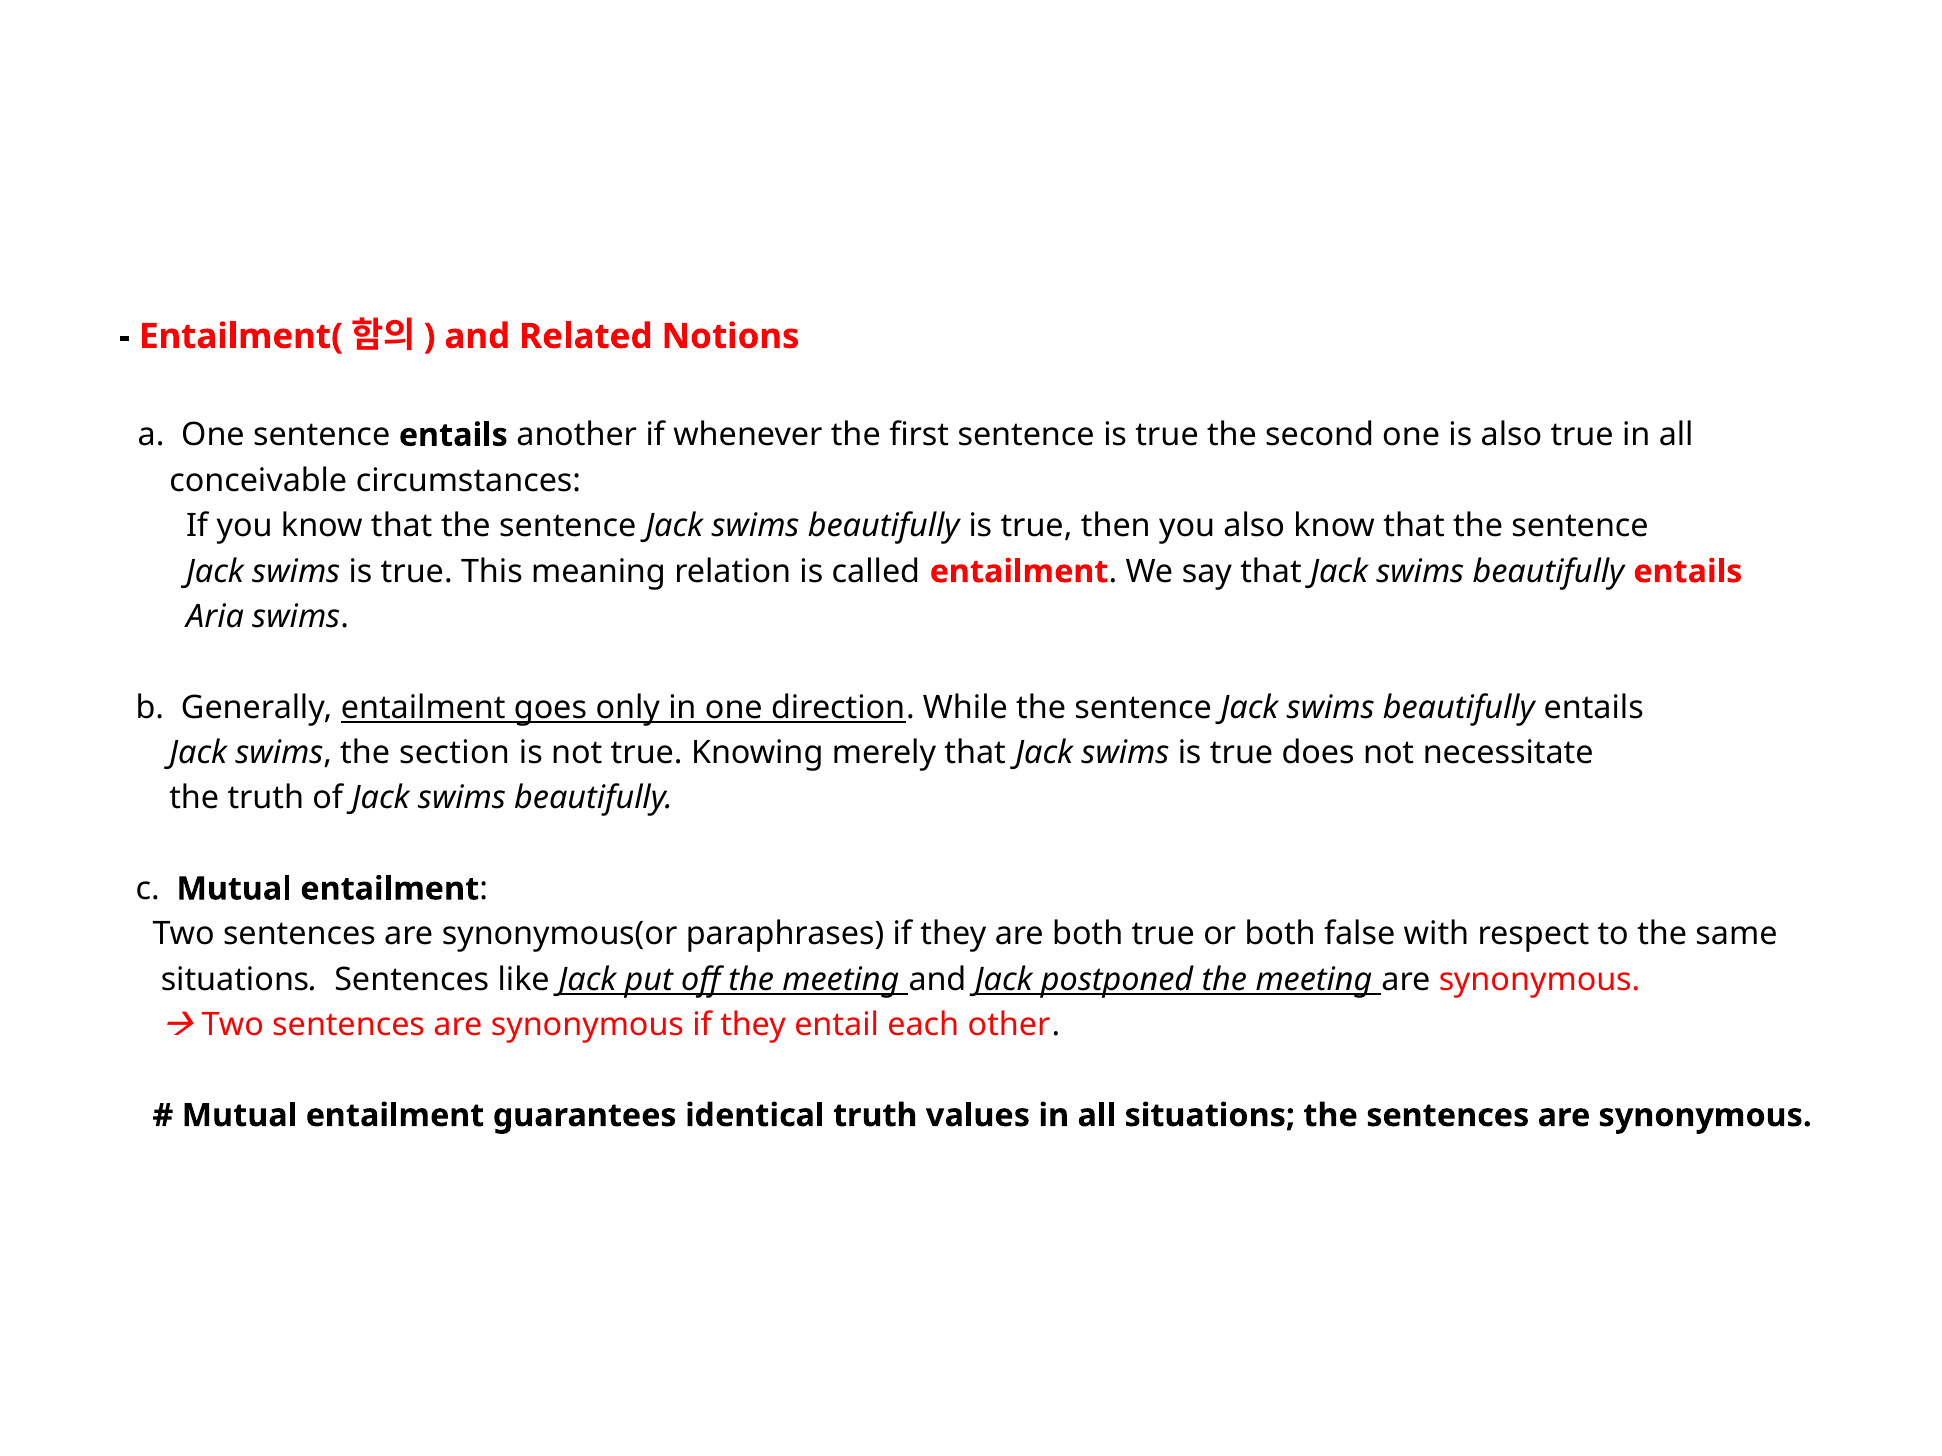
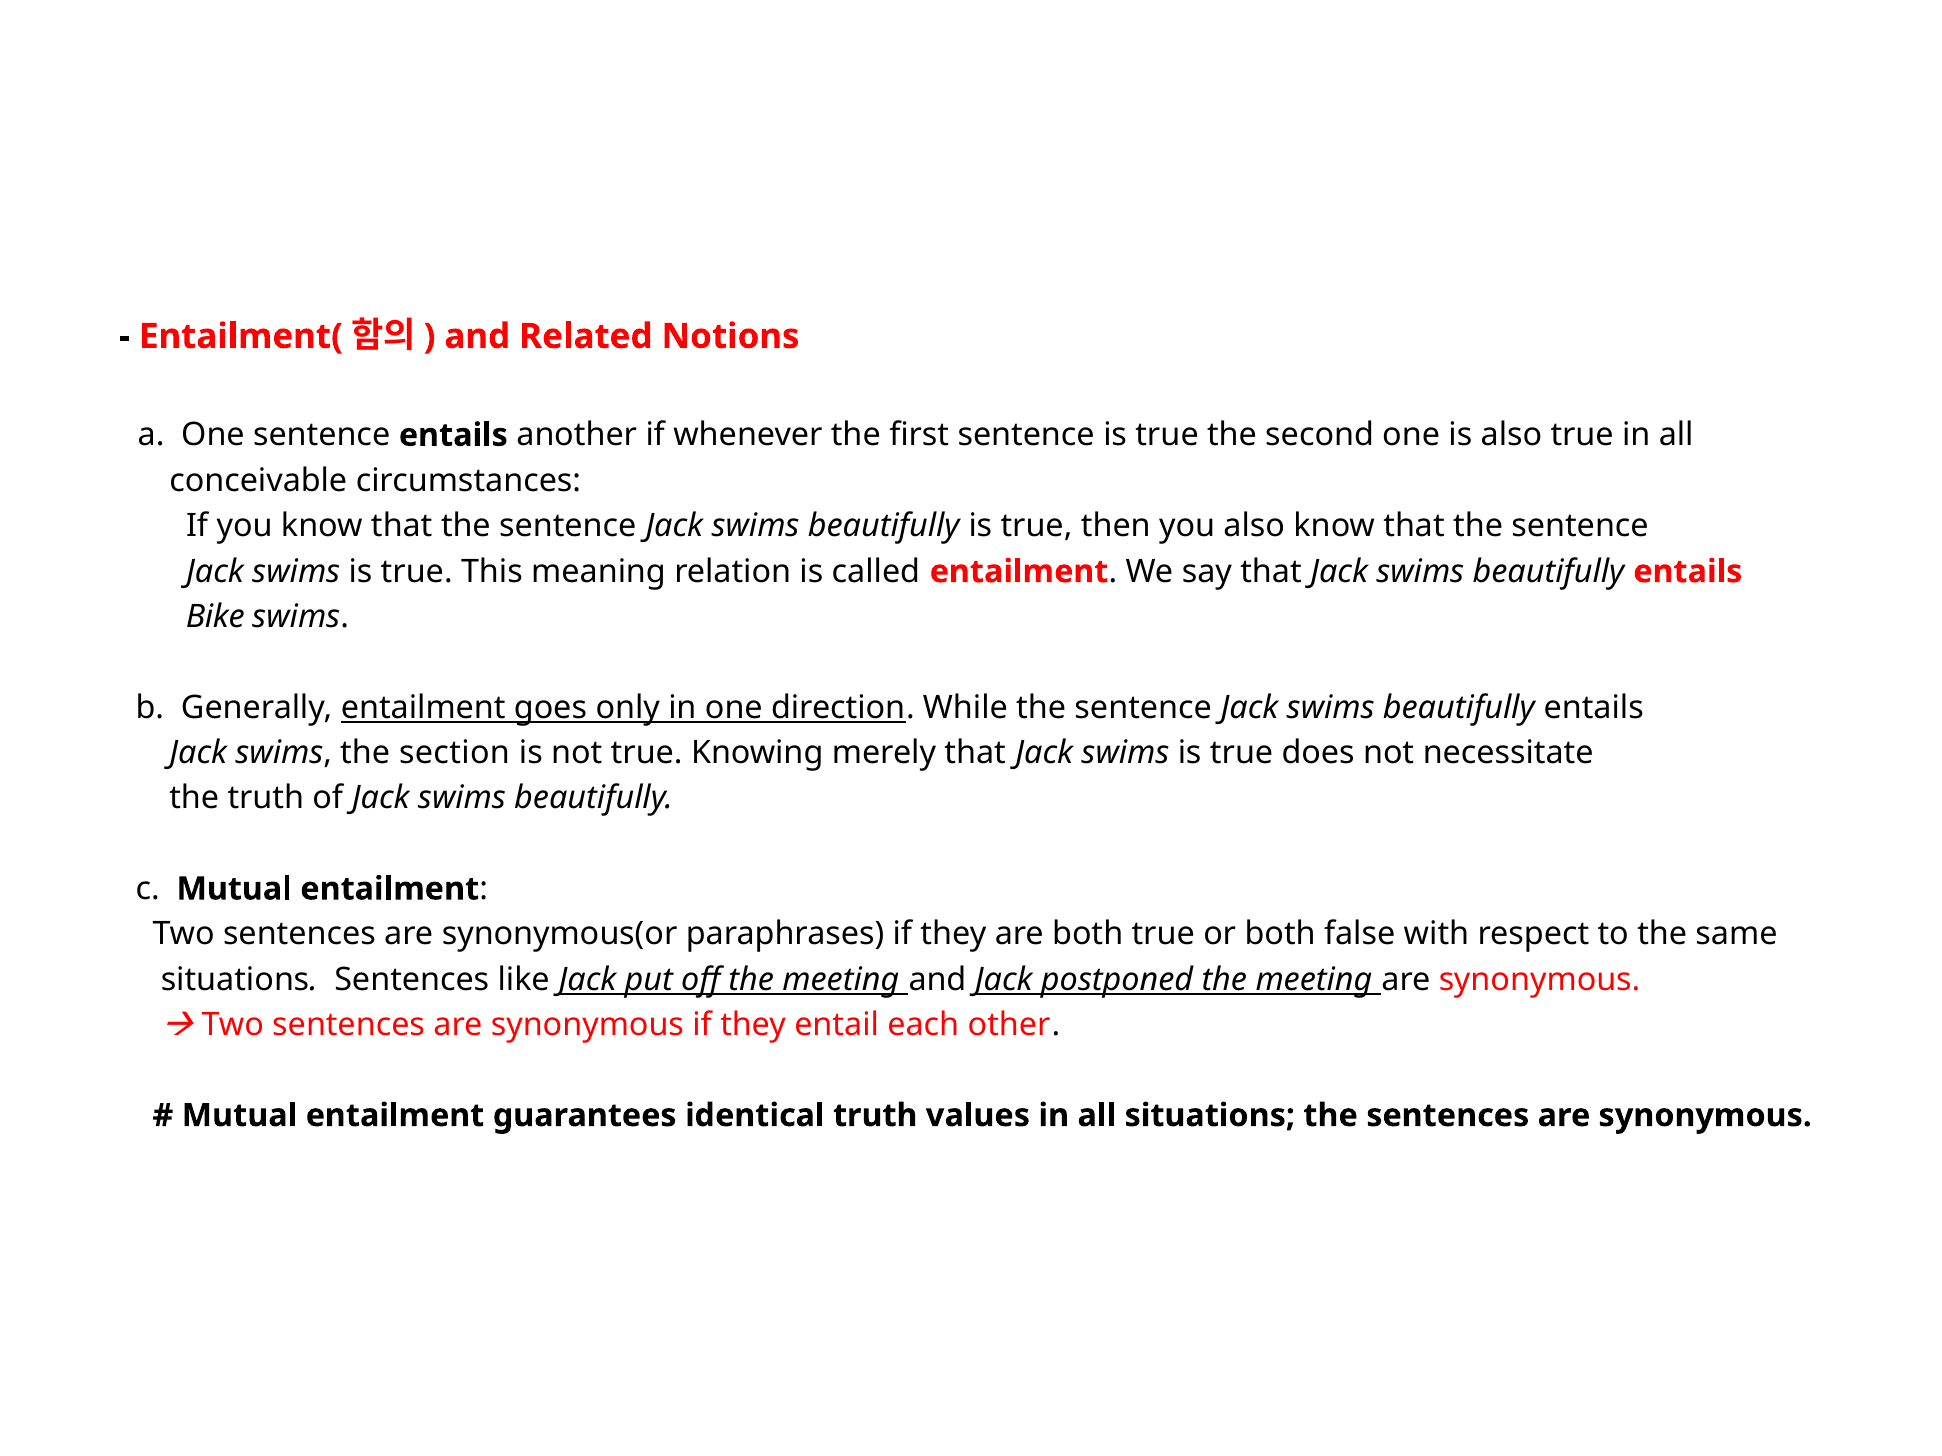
Aria: Aria -> Bike (215, 617)
